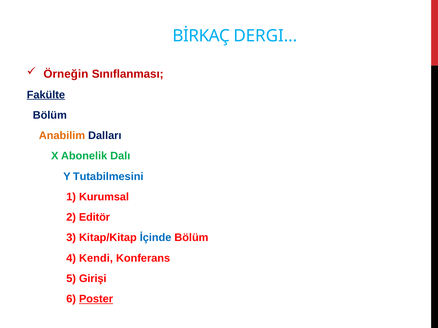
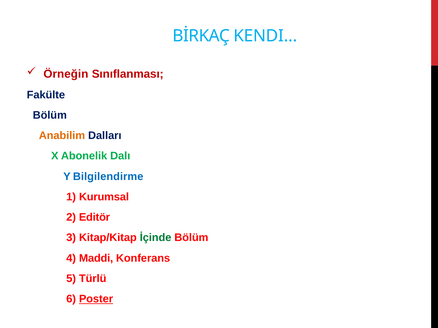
DERGI…: DERGI… -> KENDI… (265, 36)
Fakülte underline: present -> none (46, 95)
Tutabilmesini: Tutabilmesini -> Bilgilendirme (108, 177)
İçinde colour: blue -> green (156, 238)
Kendi: Kendi -> Maddi (96, 259)
Girişi: Girişi -> Türlü (93, 279)
